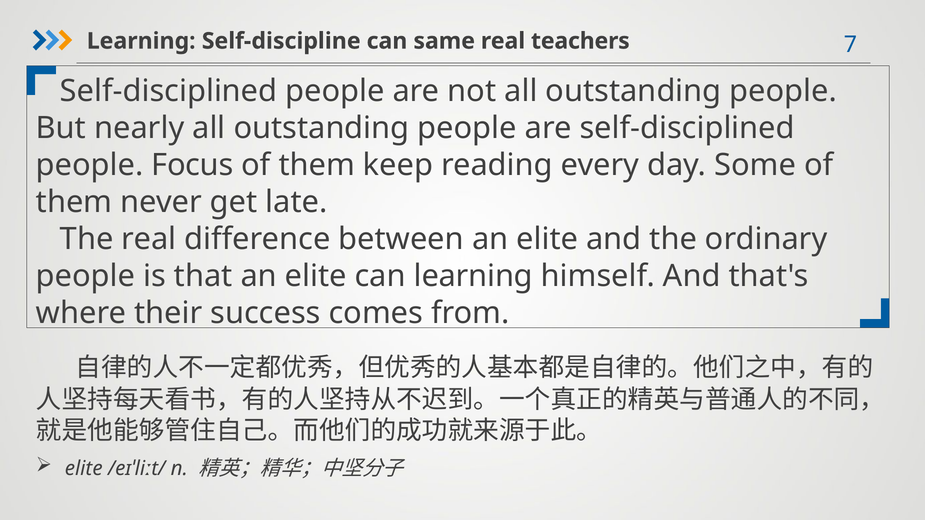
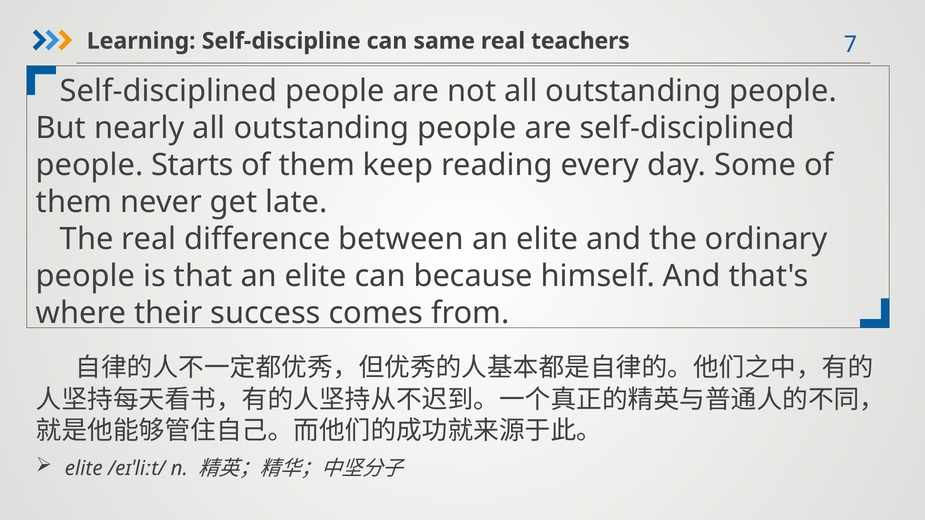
Focus: Focus -> Starts (192, 165)
can learning: learning -> because (473, 276)
